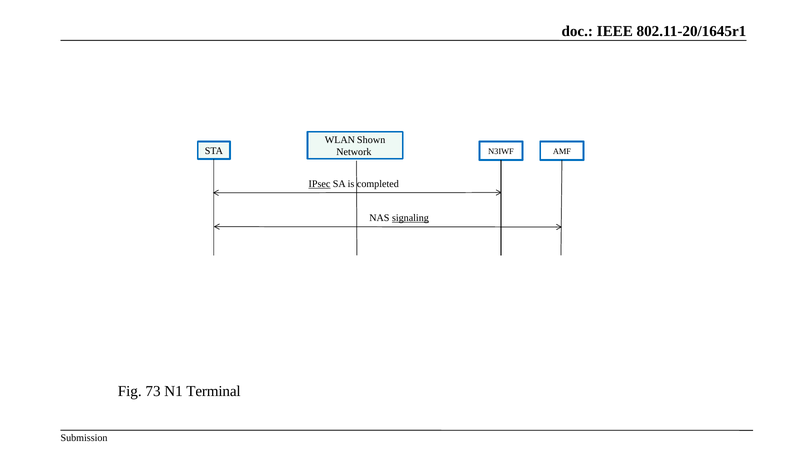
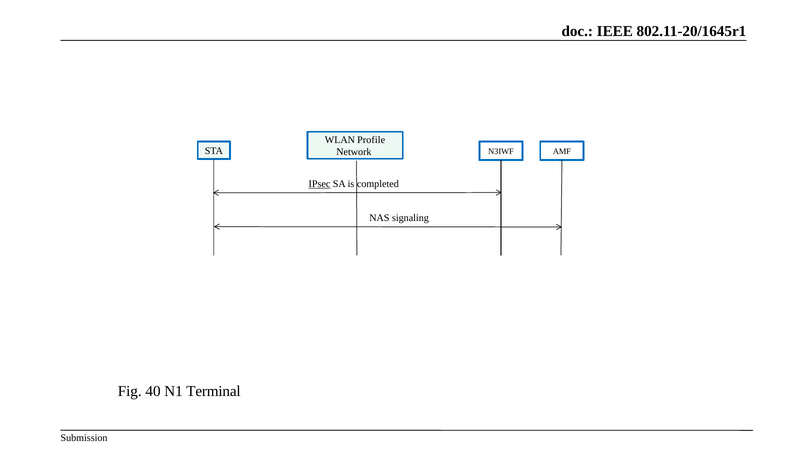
Shown: Shown -> Profile (371, 140)
signaling underline: present -> none (410, 218)
73: 73 -> 40 (153, 391)
